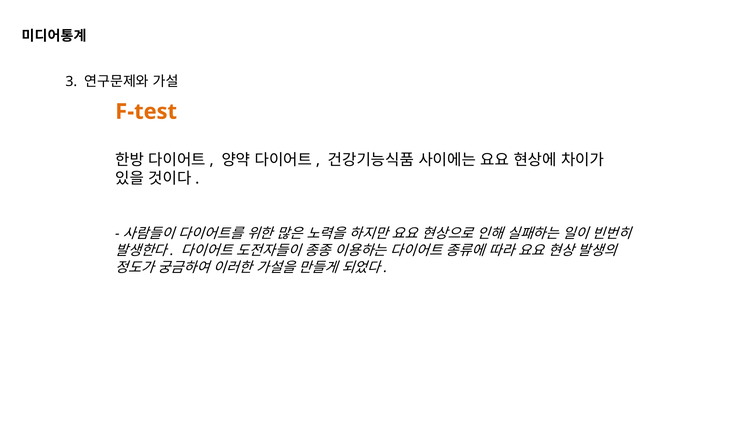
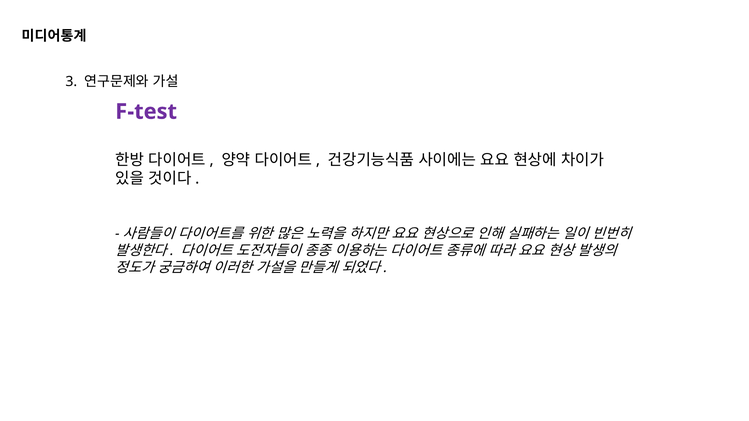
F-test colour: orange -> purple (146, 112)
